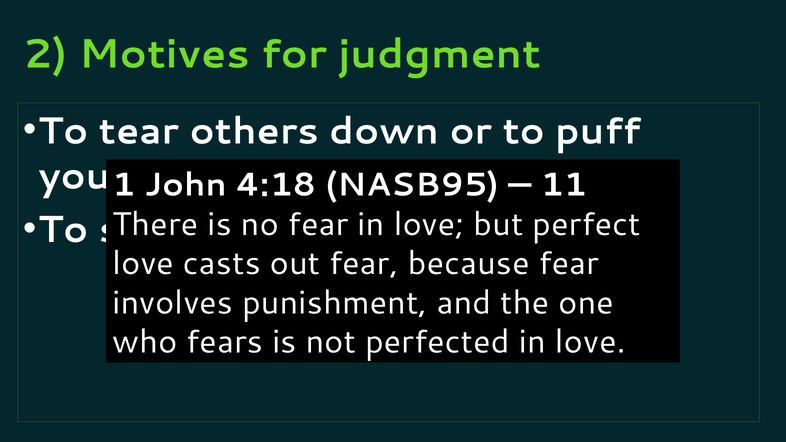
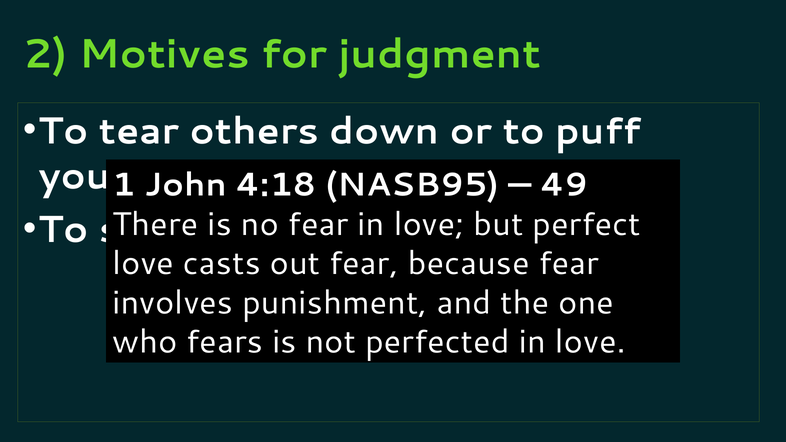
11: 11 -> 49 (564, 185)
